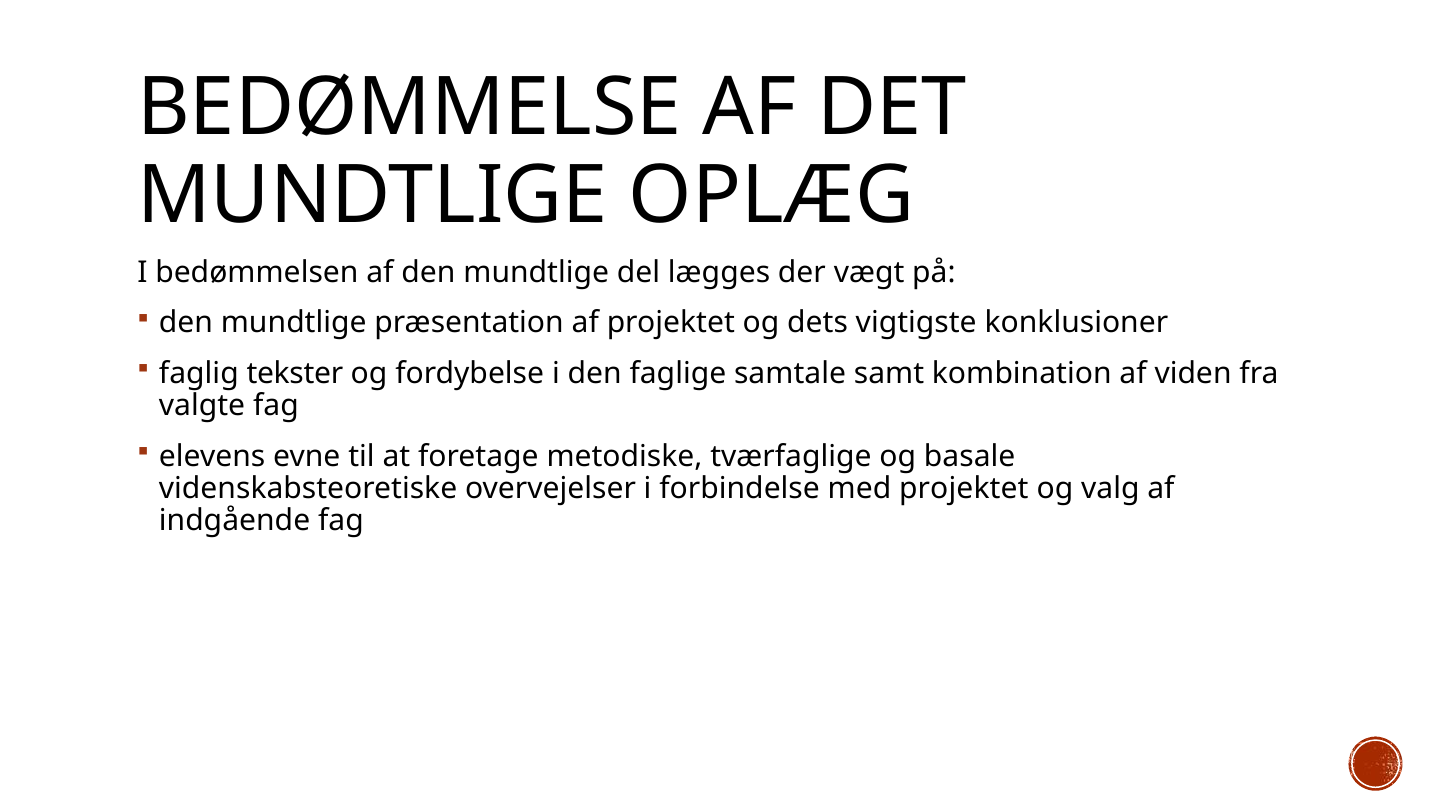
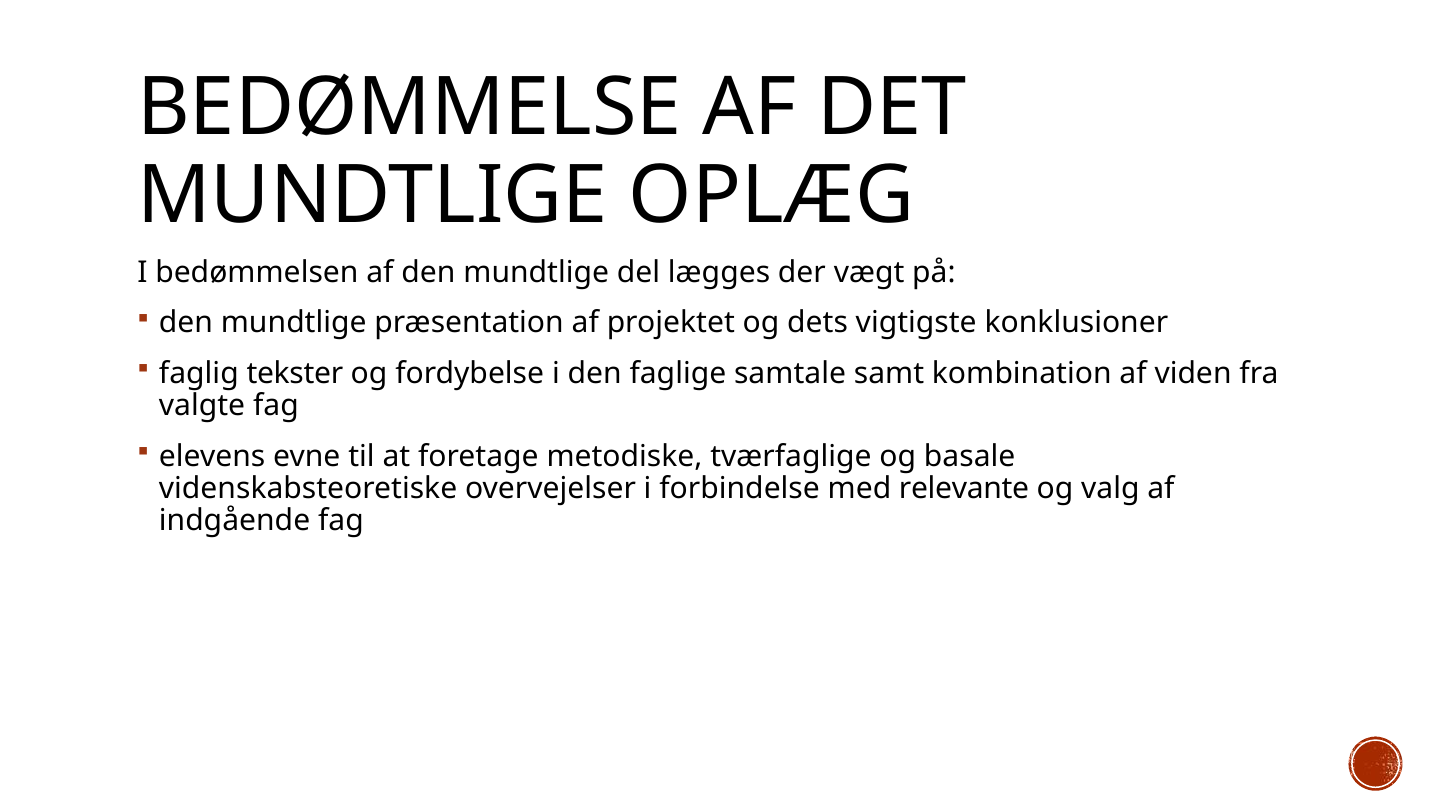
med projektet: projektet -> relevante (964, 489)
